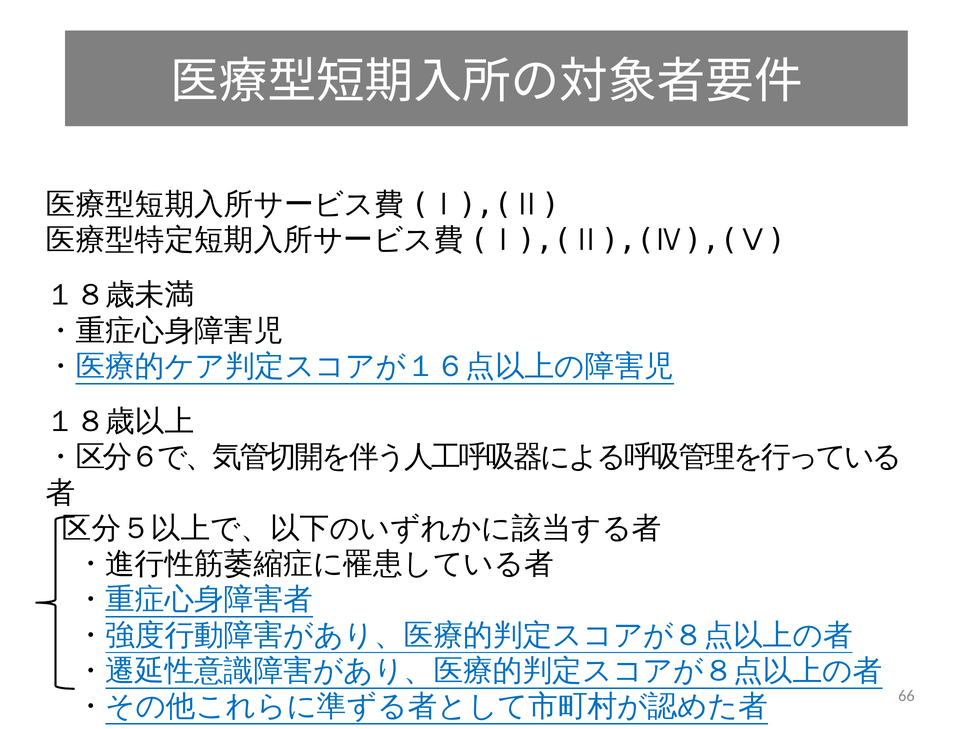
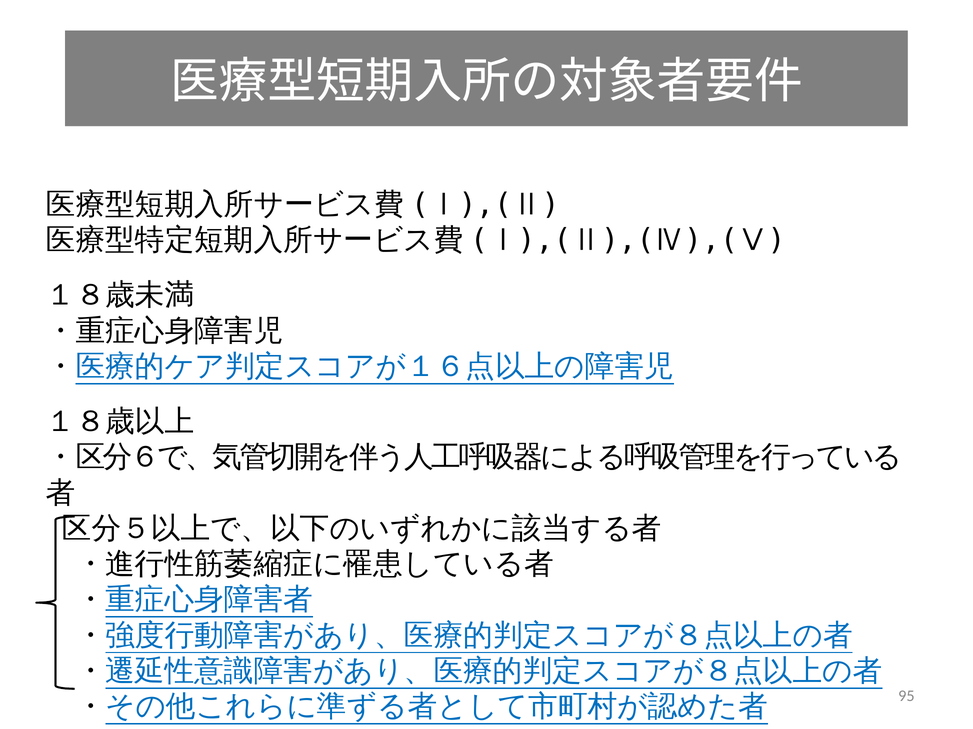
66: 66 -> 95 (906, 697)
